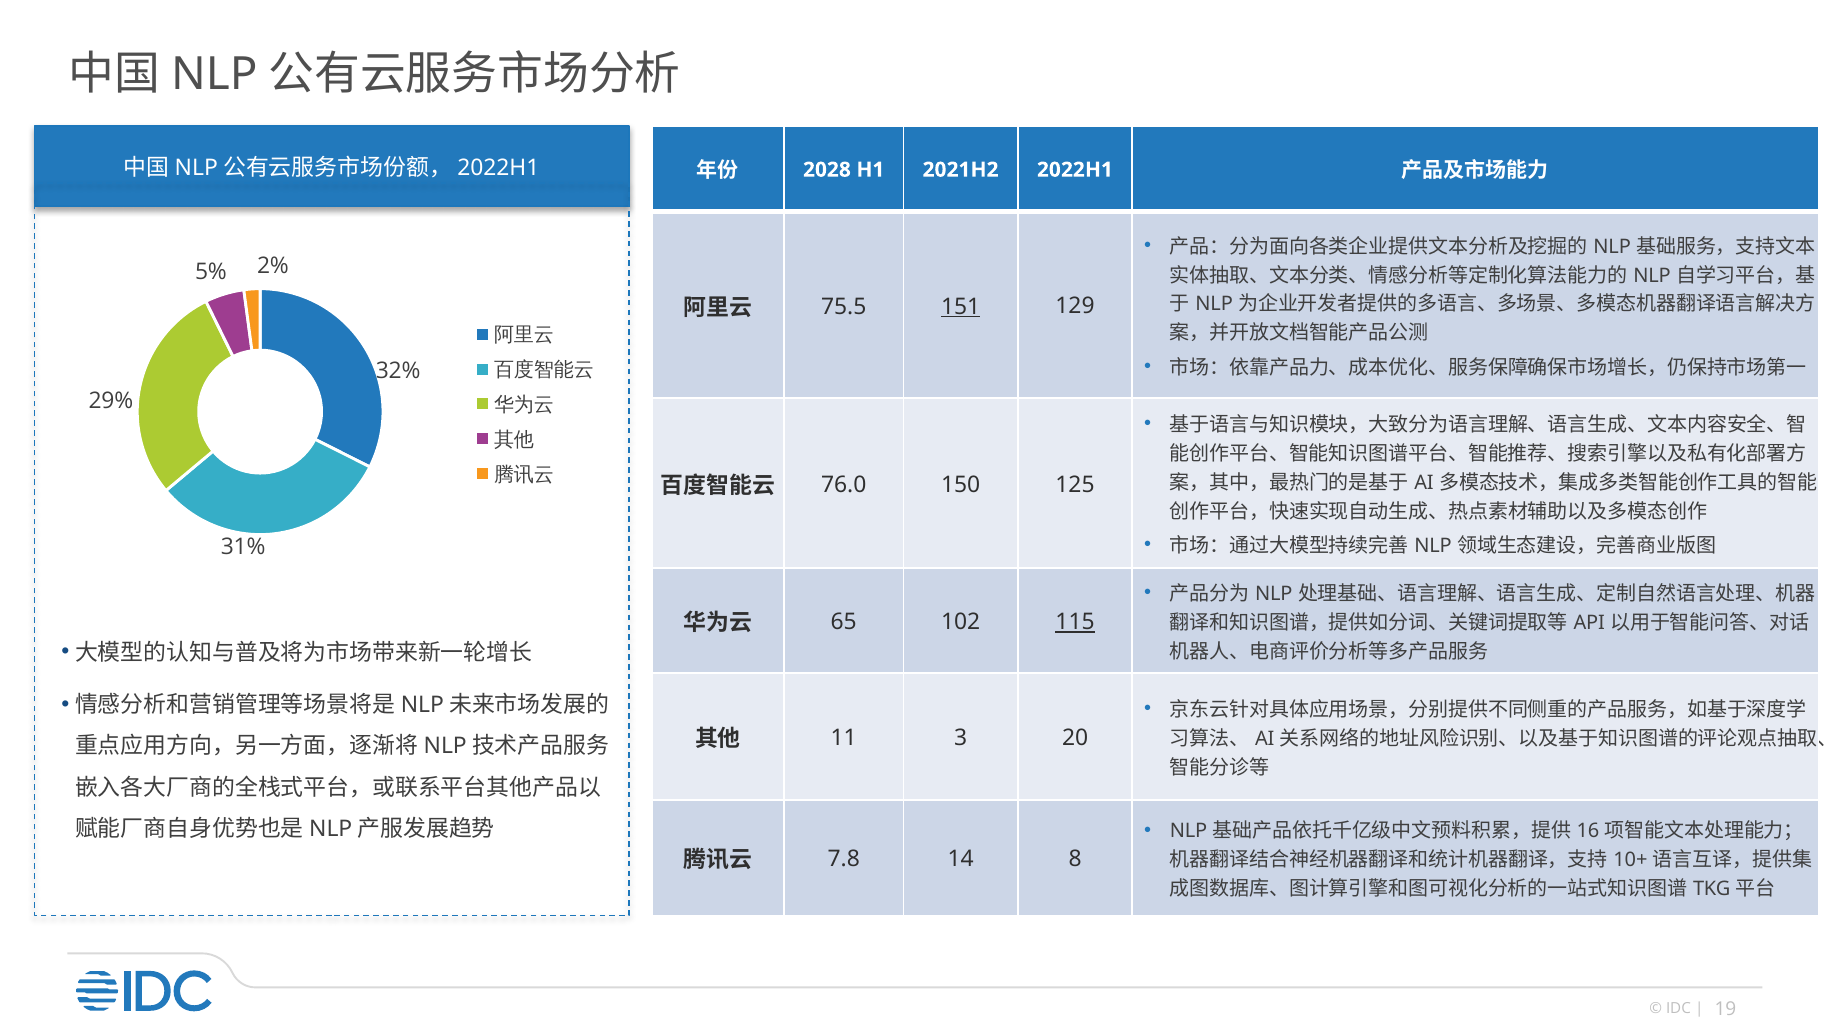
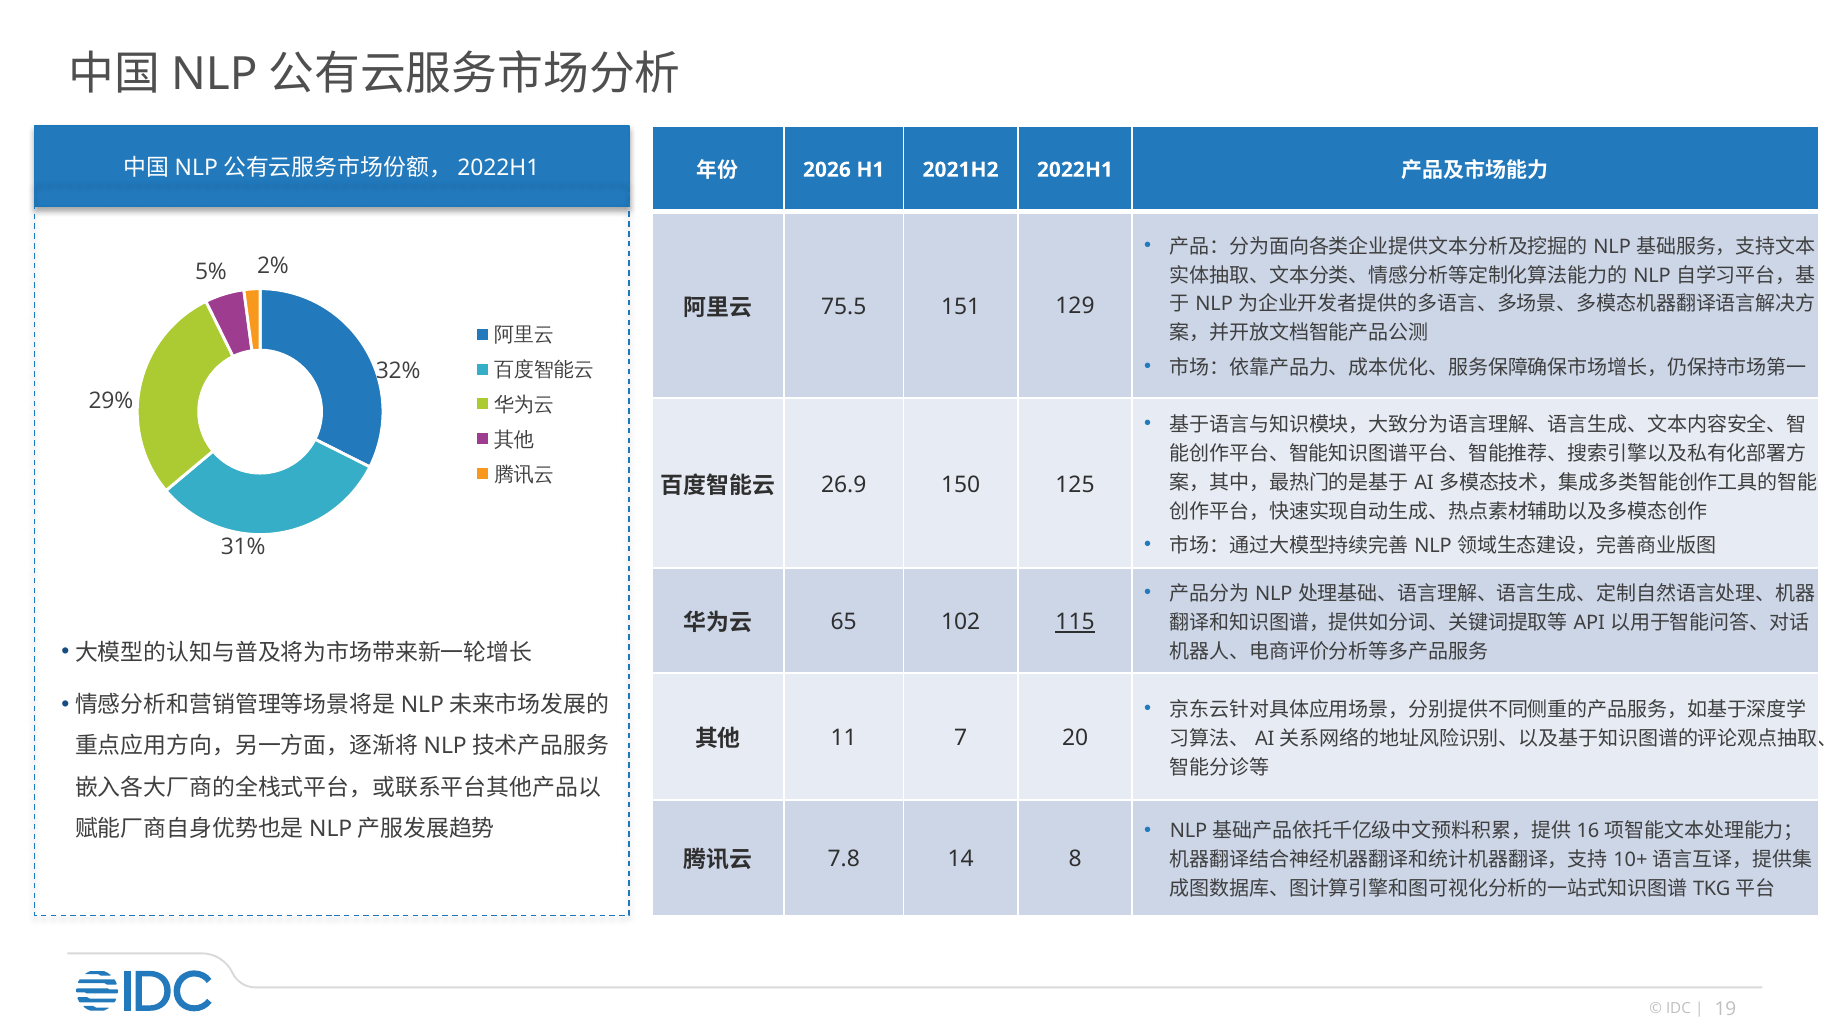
2028: 2028 -> 2026 (827, 170)
151 underline: present -> none (961, 306)
76.0: 76.0 -> 26.9 (844, 484)
3: 3 -> 7 (961, 738)
